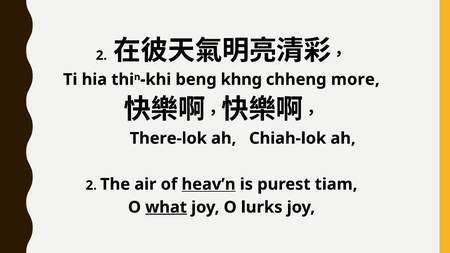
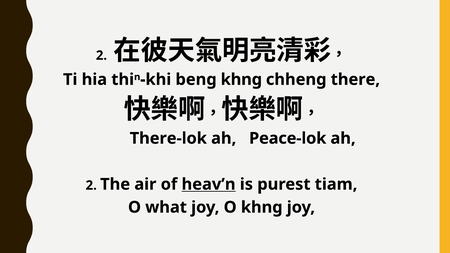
more: more -> there (355, 80)
Chiah-lok: Chiah-lok -> Peace-lok (288, 138)
what underline: present -> none (166, 207)
O lurks: lurks -> khng (262, 207)
